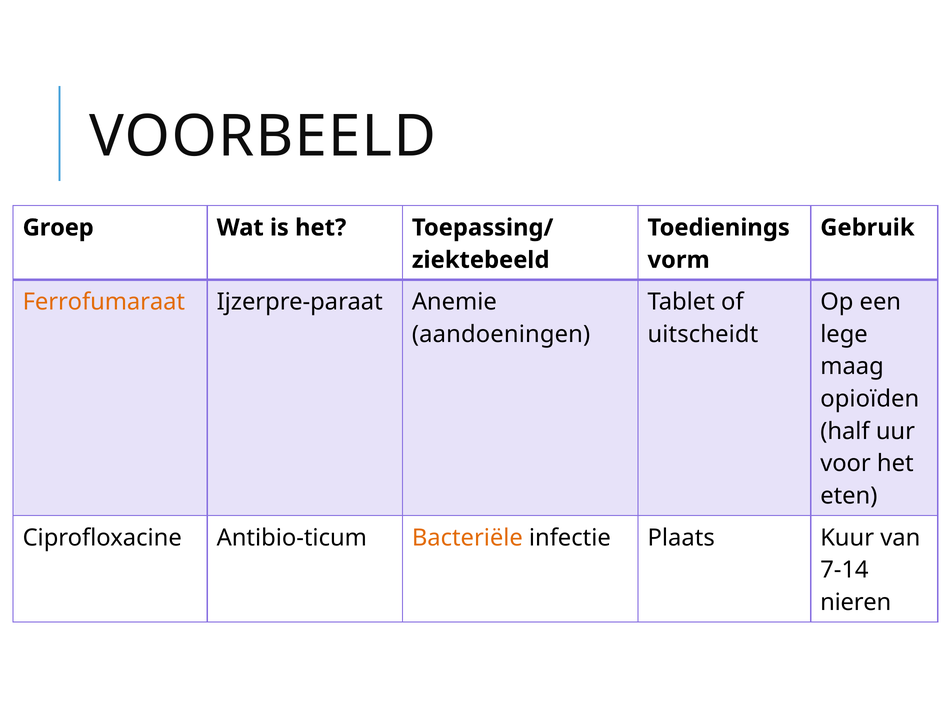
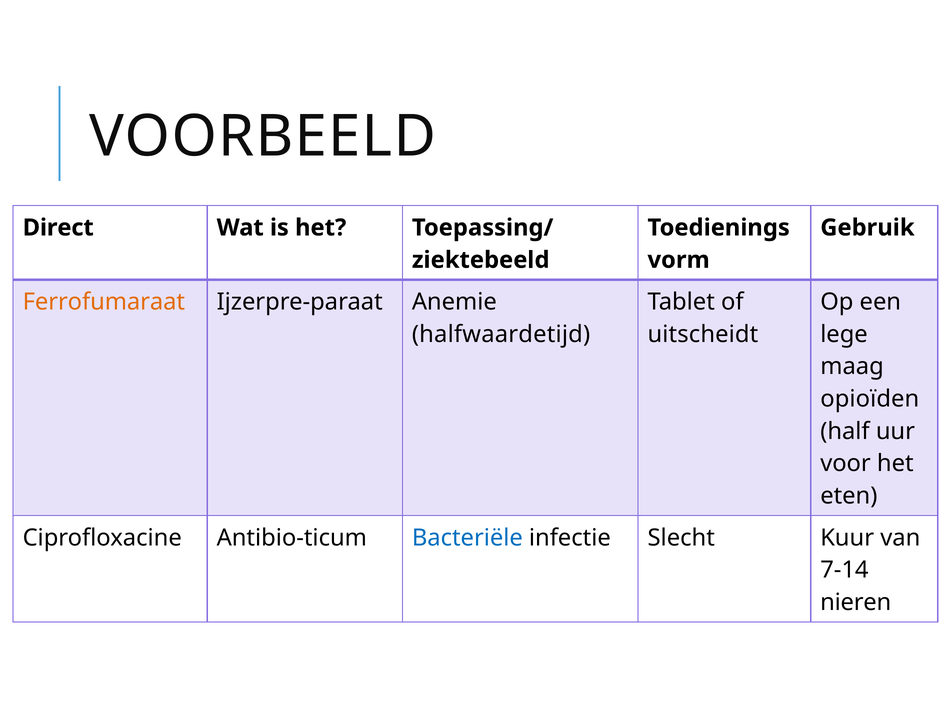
Groep: Groep -> Direct (58, 228)
aandoeningen: aandoeningen -> halfwaardetijd (501, 334)
Bacteriële colour: orange -> blue (467, 538)
Plaats: Plaats -> Slecht (681, 538)
